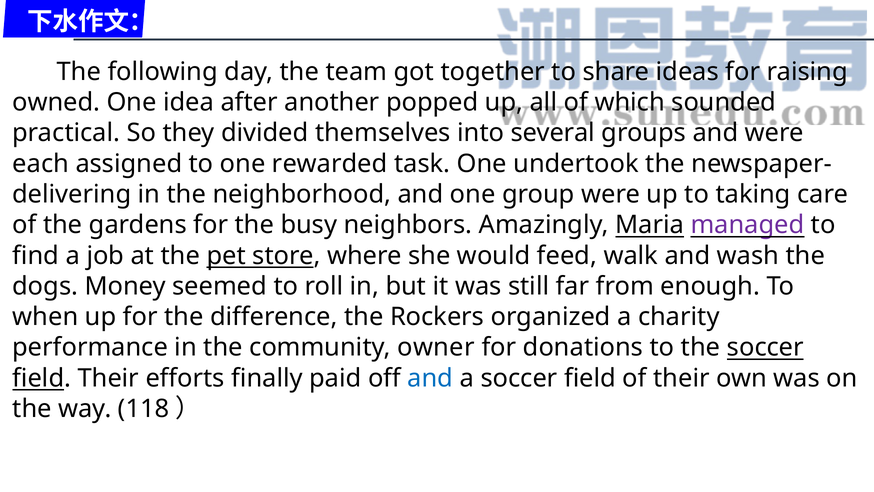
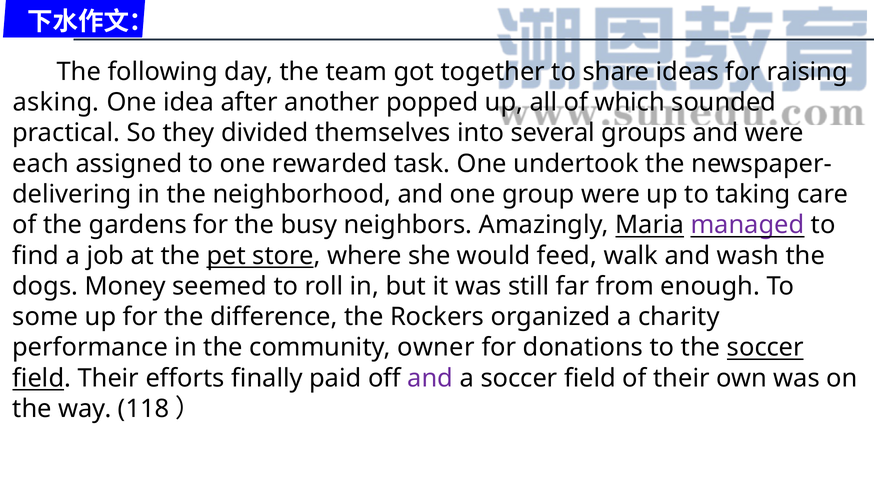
owned: owned -> asking (56, 102)
when: when -> some (45, 317)
and colour: blue -> purple (430, 378)
